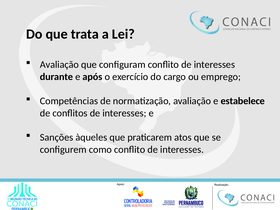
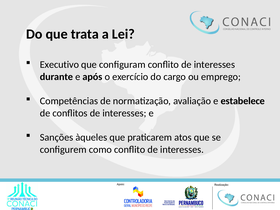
Avaliação: Avaliação -> Executivo (59, 65)
